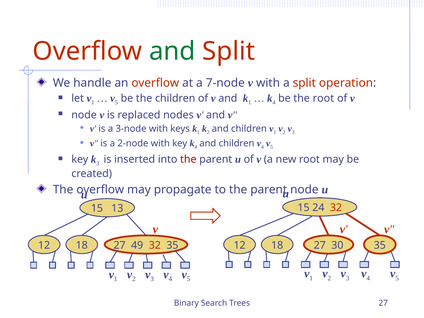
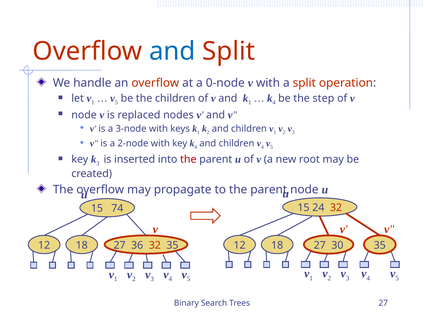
and colour: green -> blue (172, 51)
7-node: 7-node -> 0-node (225, 83)
the root: root -> step (323, 98)
13: 13 -> 74 (117, 208)
49: 49 -> 36 (137, 245)
